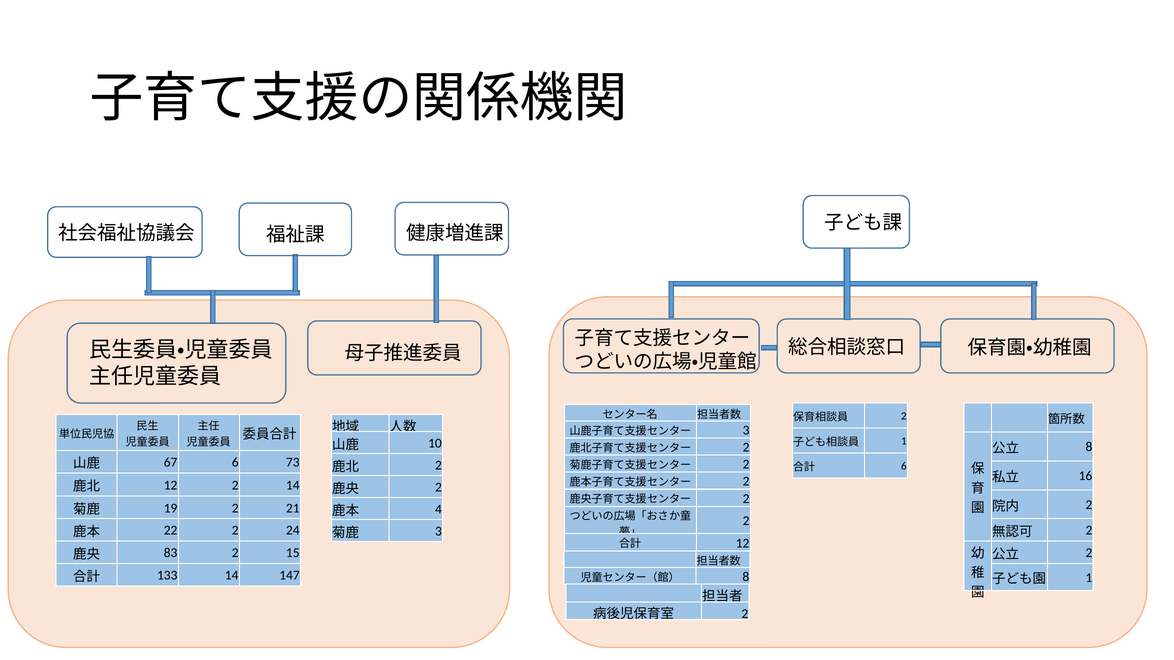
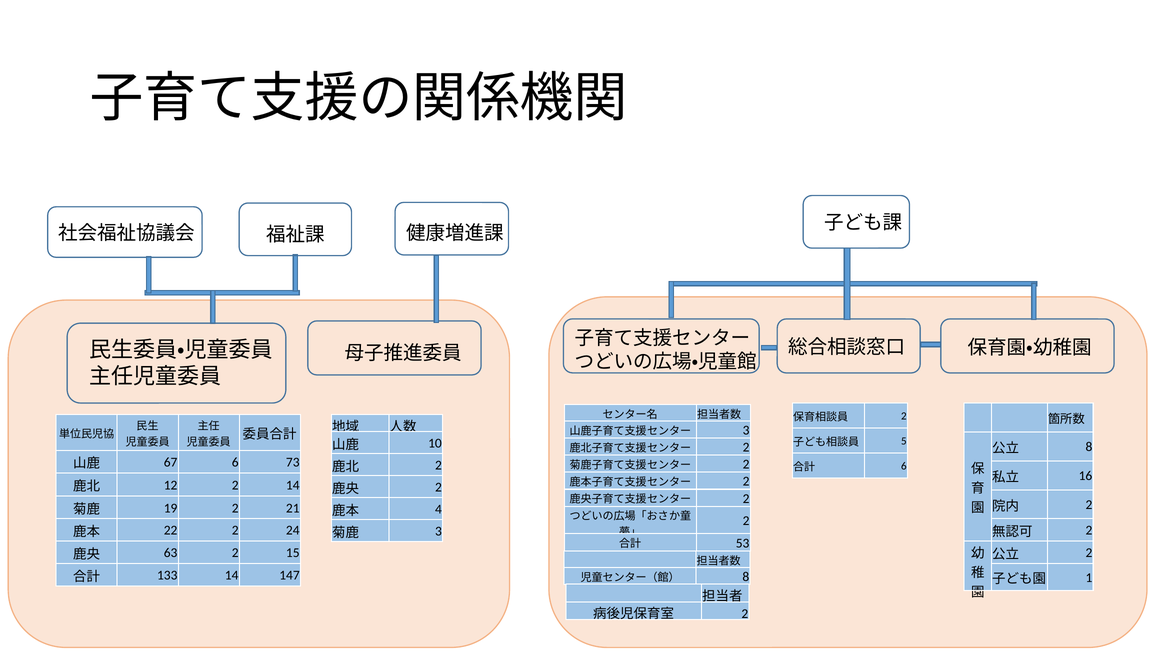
1: 1 -> 5 (904, 441)
12: 12 -> 53 (743, 543)
83: 83 -> 63 (171, 553)
